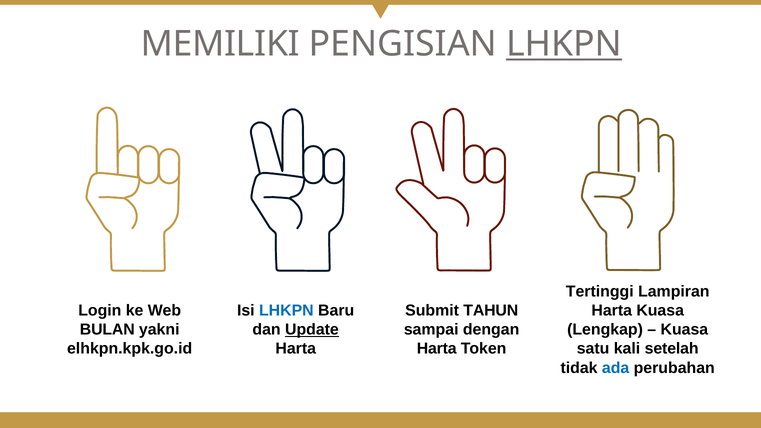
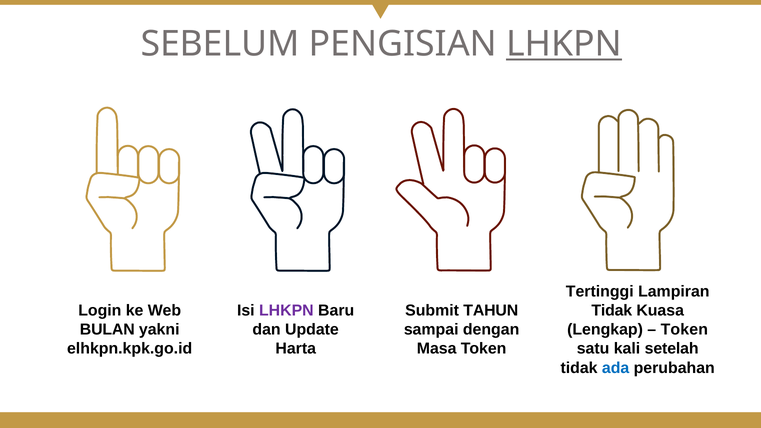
MEMILIKI: MEMILIKI -> SEBELUM (220, 44)
LHKPN colour: blue -> purple (286, 311)
Harta: Harta -> Tidak (612, 311)
Update underline: present -> none (312, 330)
Kuasa: Kuasa -> Token (684, 330)
Harta: Harta -> Masa (437, 349)
